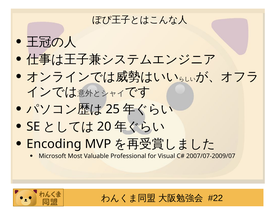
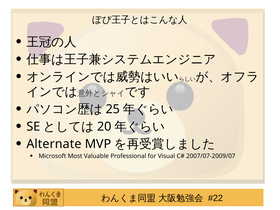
Encoding: Encoding -> Alternate (54, 144)
